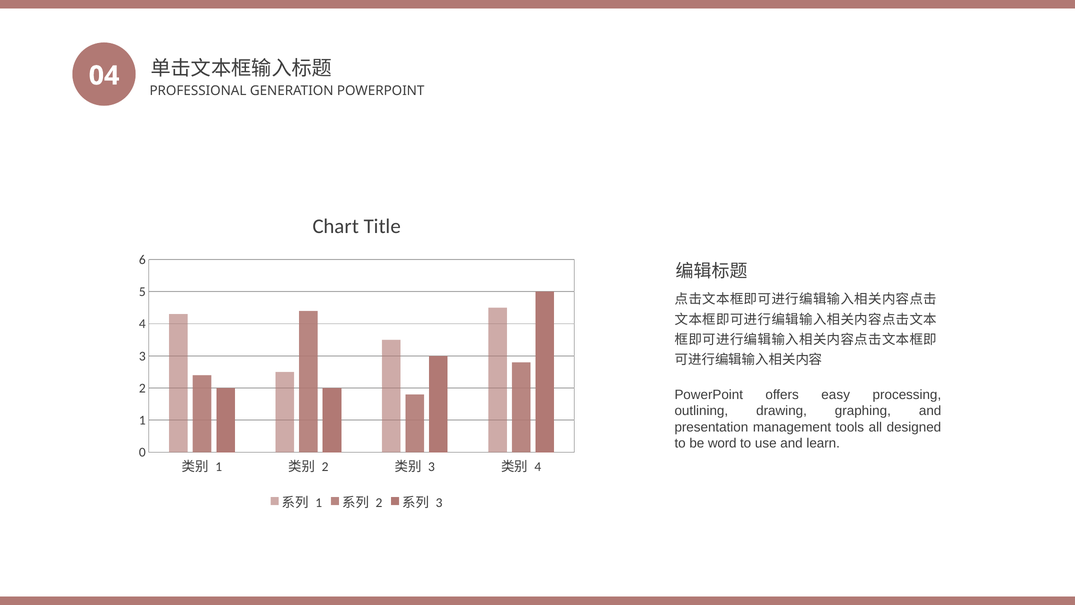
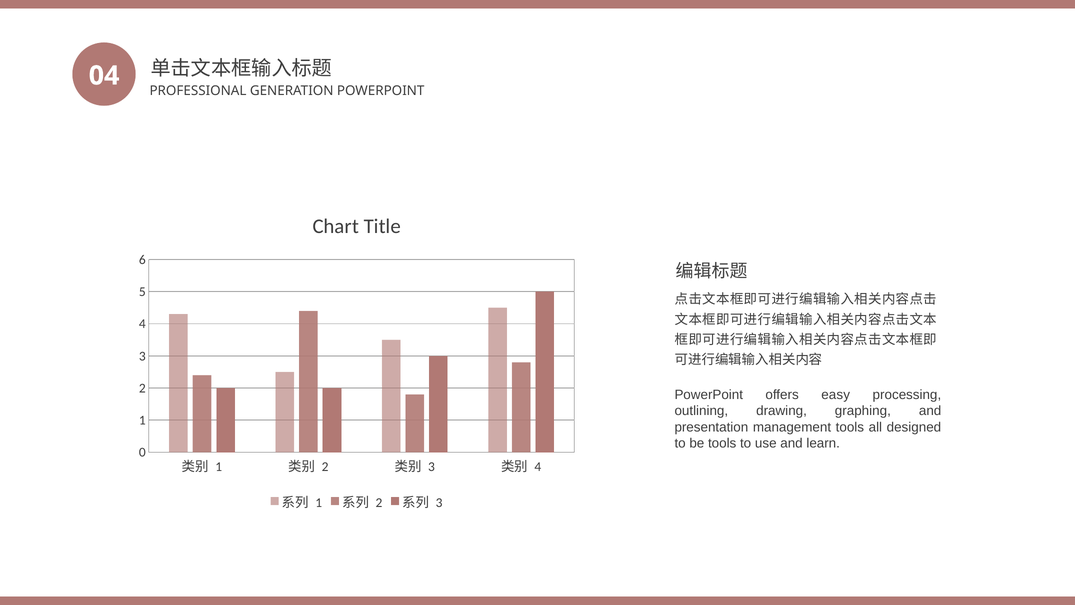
be word: word -> tools (722, 443)
